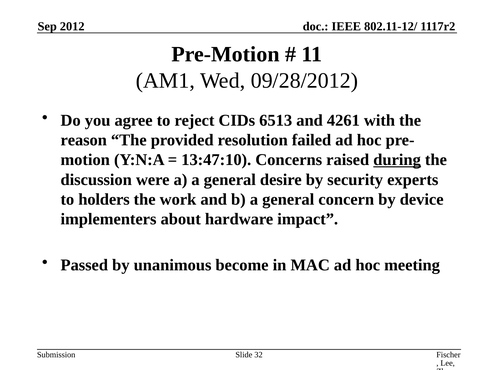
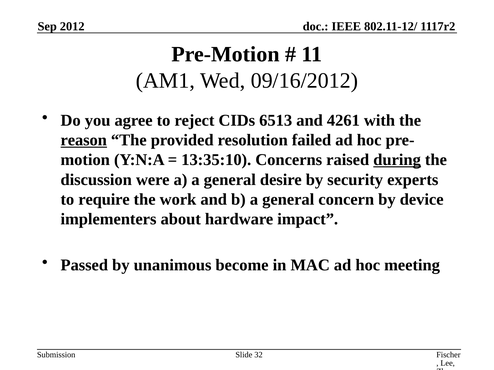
09/28/2012: 09/28/2012 -> 09/16/2012 (304, 81)
reason underline: none -> present (84, 140)
13:47:10: 13:47:10 -> 13:35:10 (216, 160)
holders: holders -> require (104, 200)
